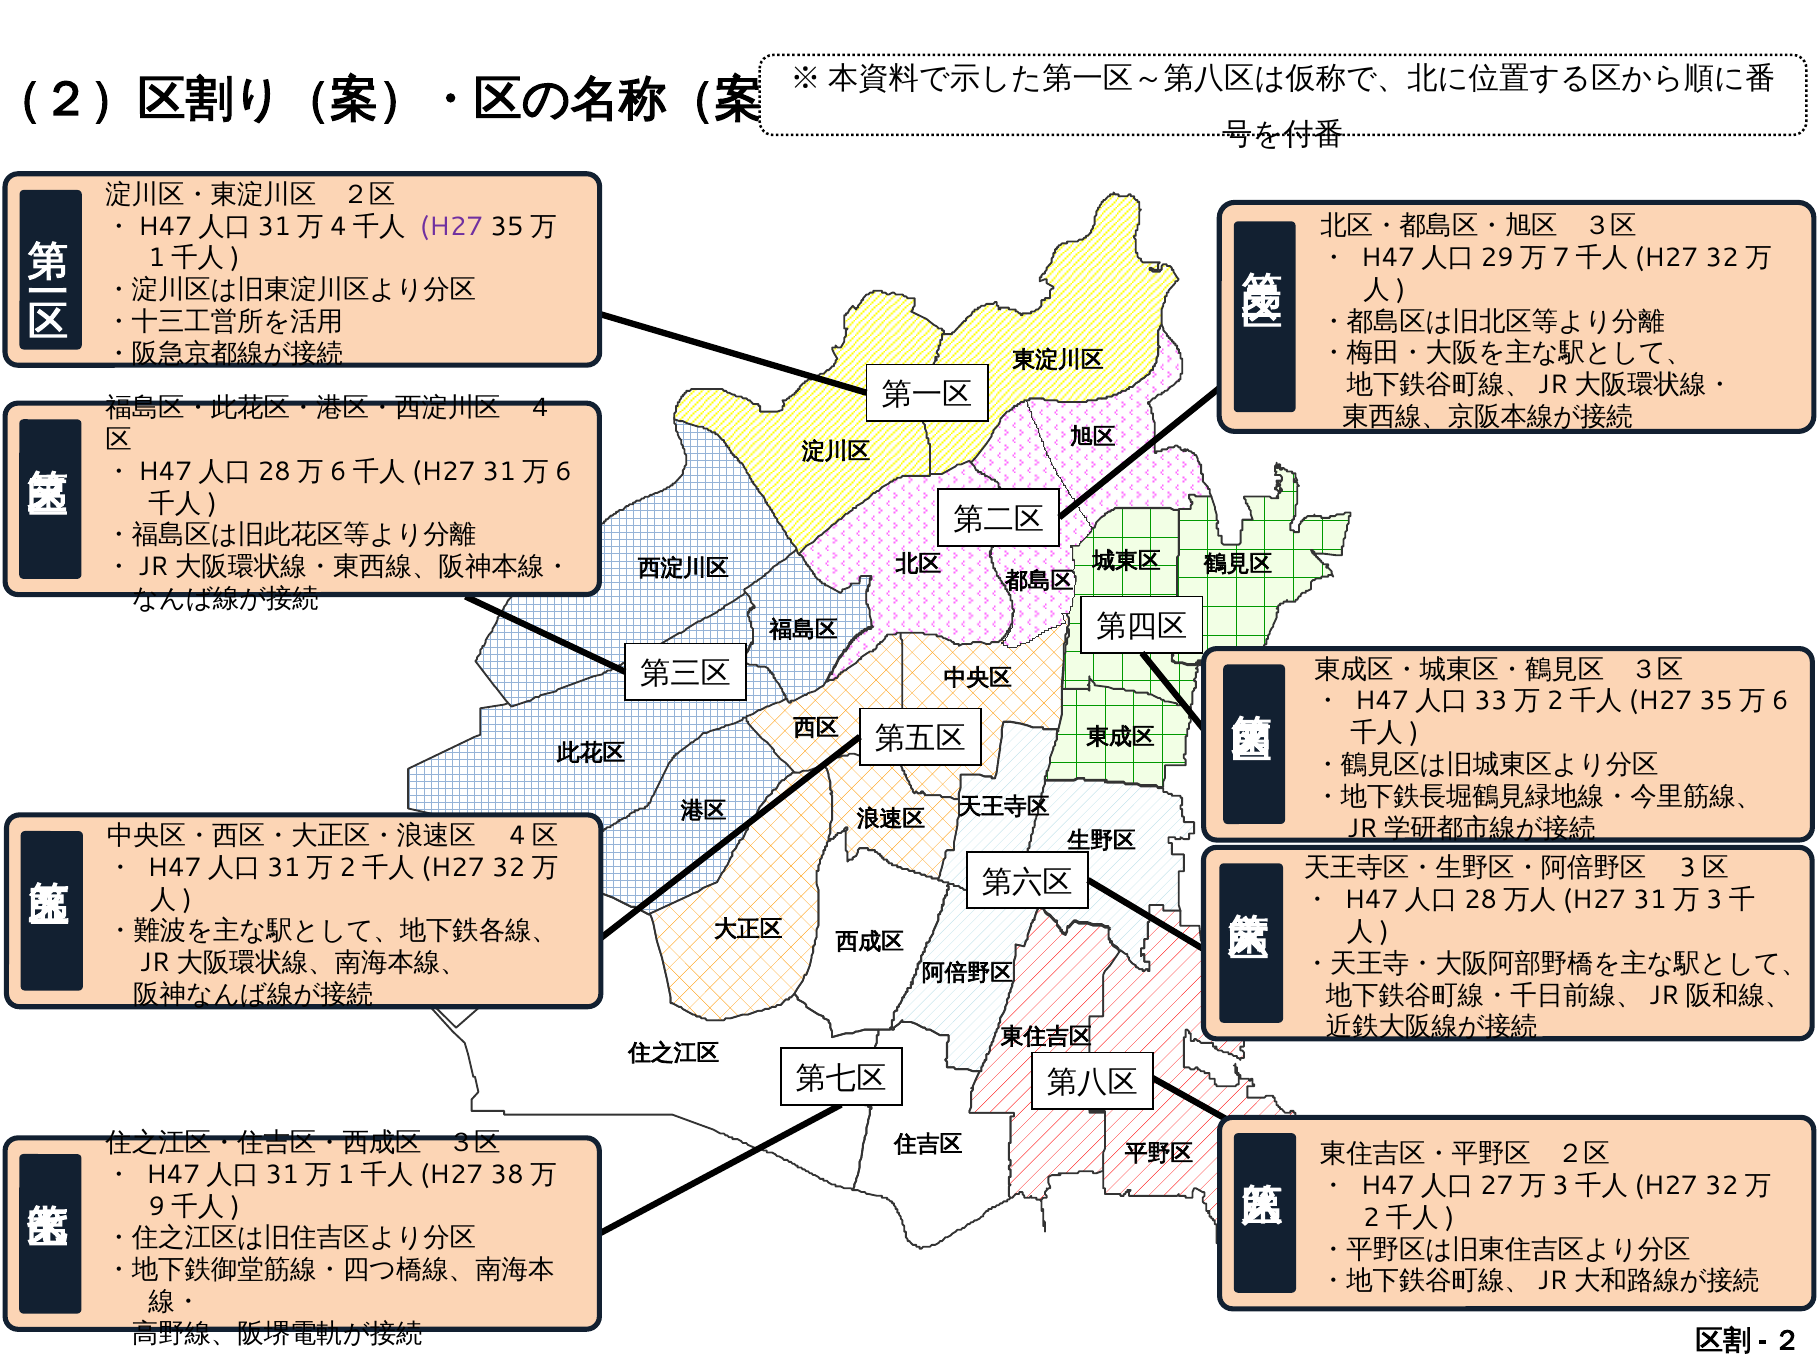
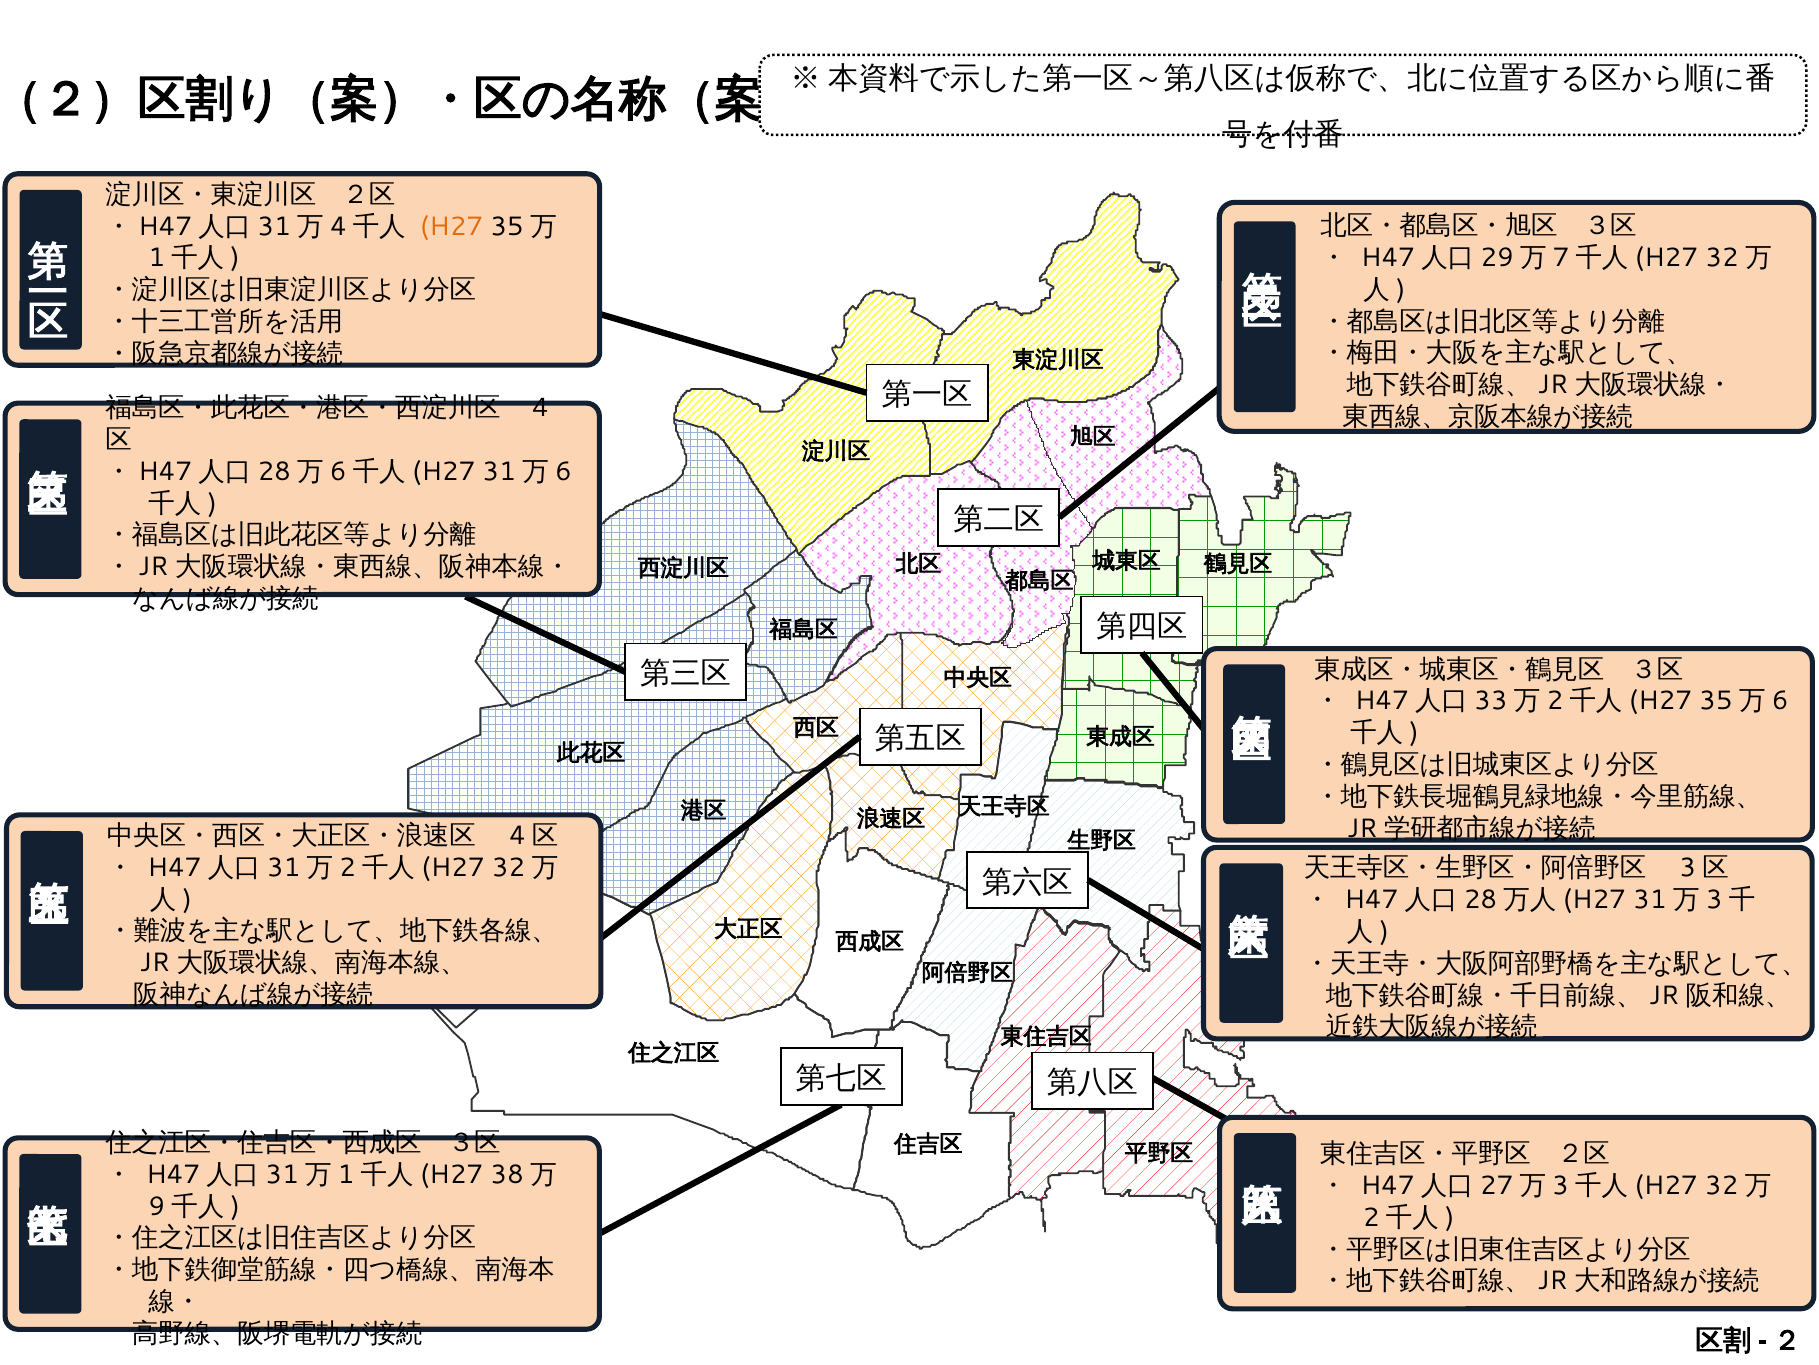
H27 colour: purple -> orange (452, 226)
